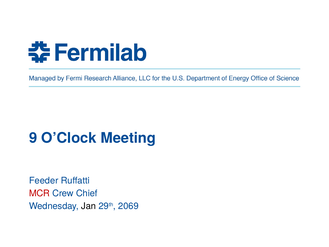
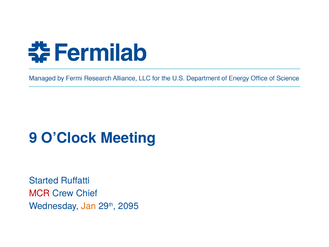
Feeder: Feeder -> Started (44, 180)
Jan colour: black -> orange (89, 206)
2069: 2069 -> 2095 (128, 206)
